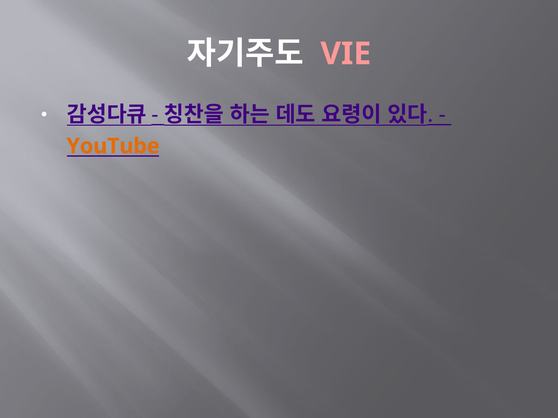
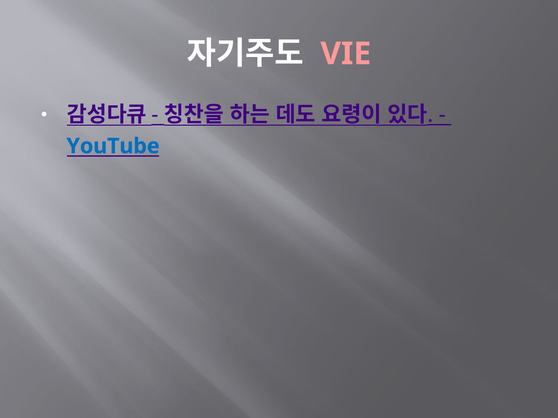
YouTube colour: orange -> blue (113, 146)
